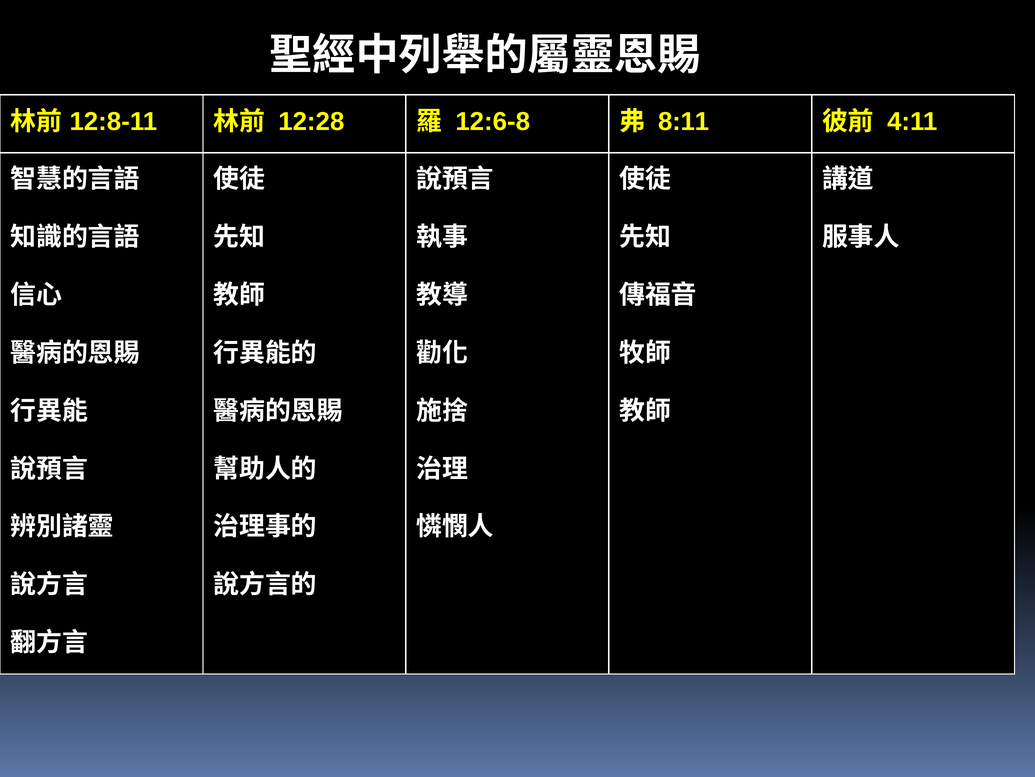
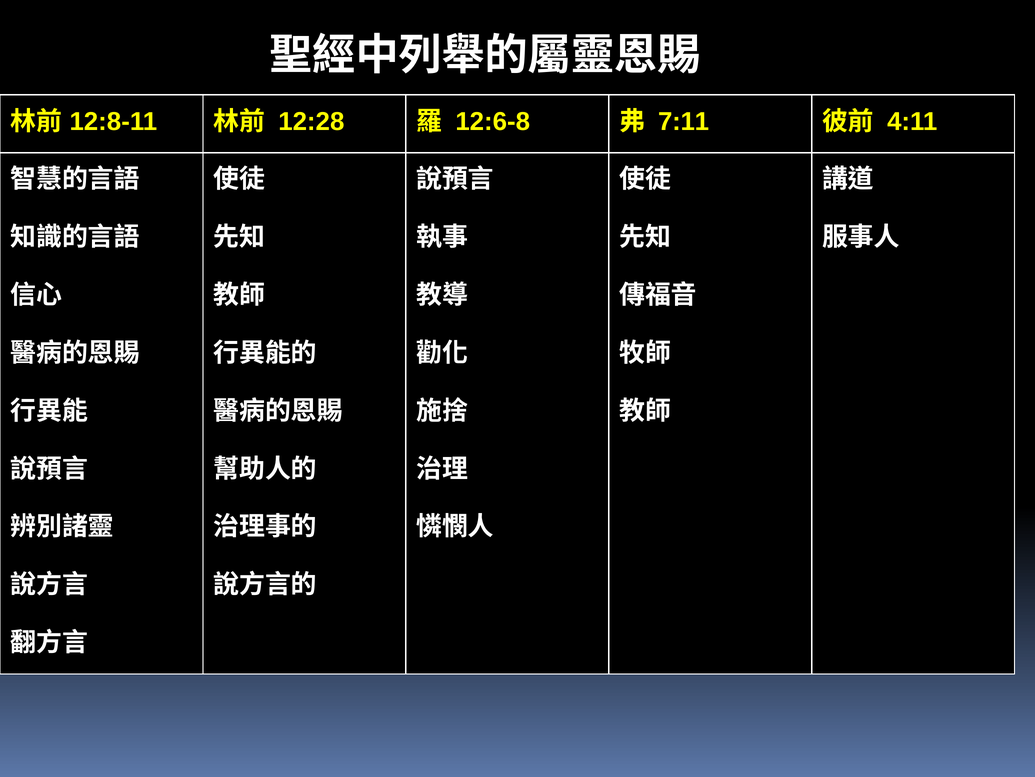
8:11: 8:11 -> 7:11 (684, 121)
